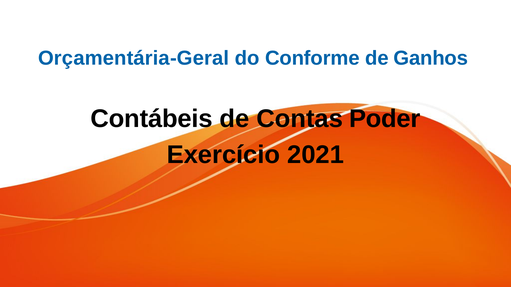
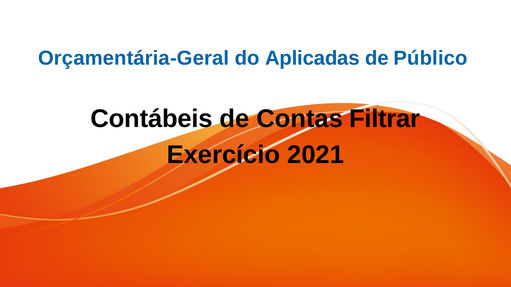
Conforme: Conforme -> Aplicadas (312, 58)
Ganhos: Ganhos -> Público (431, 58)
Poder: Poder -> Filtrar (385, 119)
